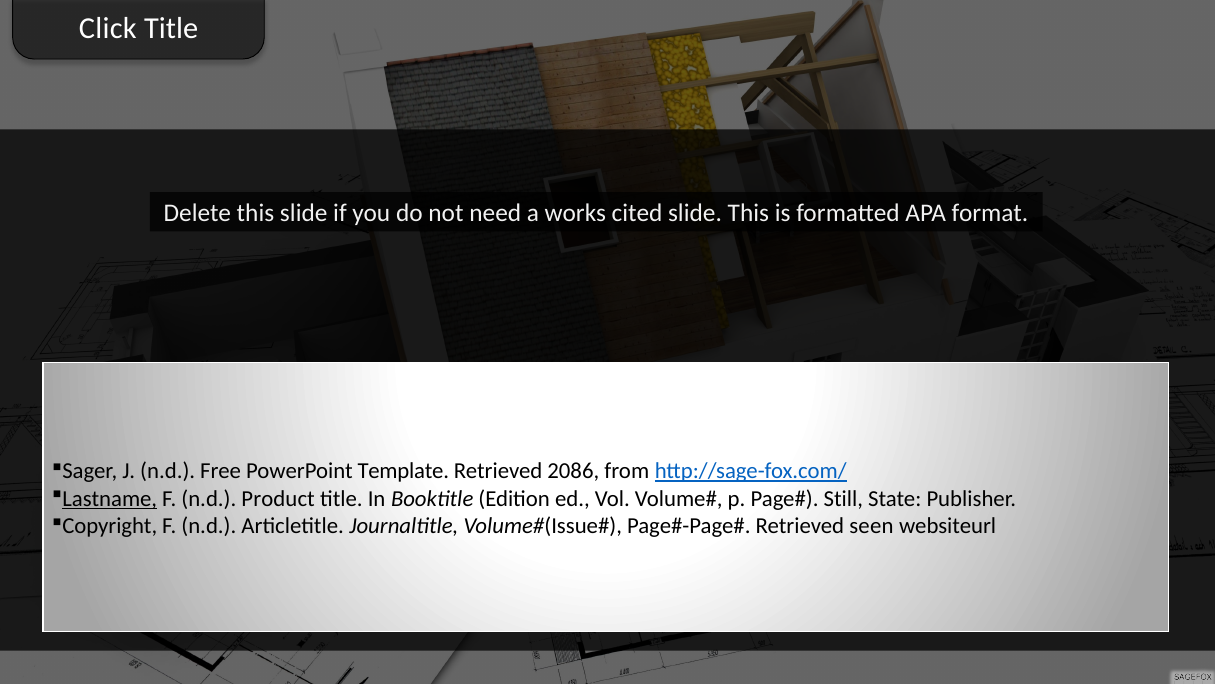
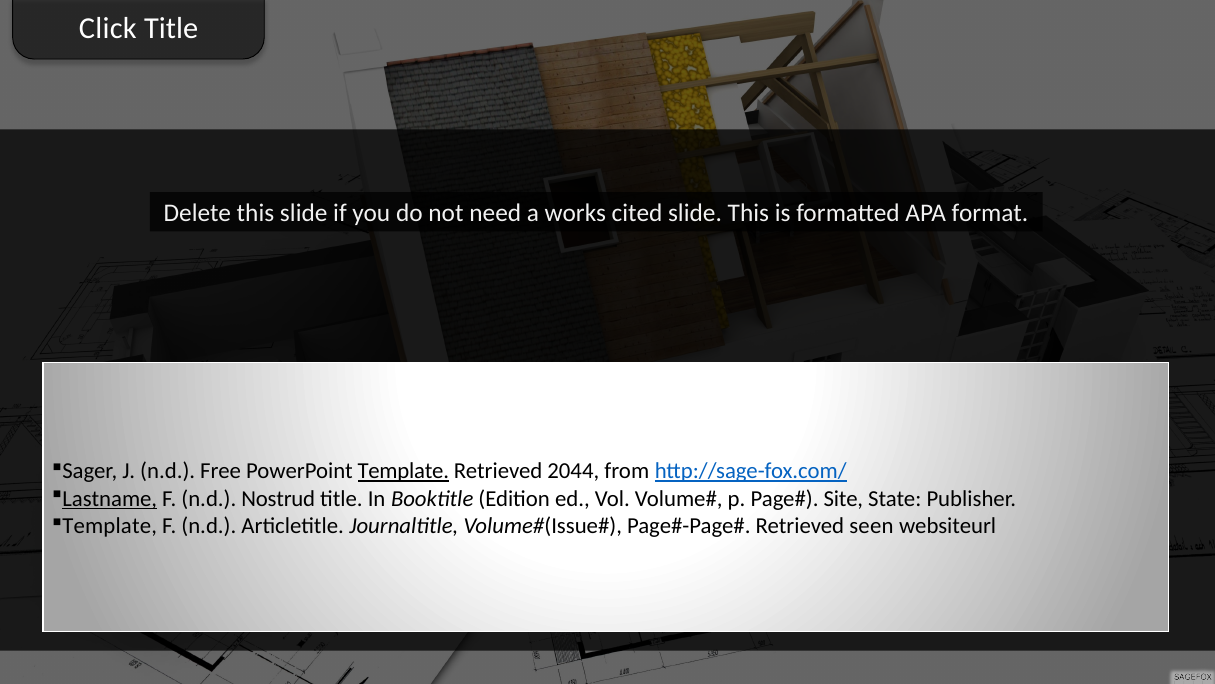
Template underline: none -> present (403, 471)
2086: 2086 -> 2044 (573, 471)
Product: Product -> Nostrud (278, 498)
Still: Still -> Site (843, 498)
Copyright: Copyright -> Template (110, 526)
